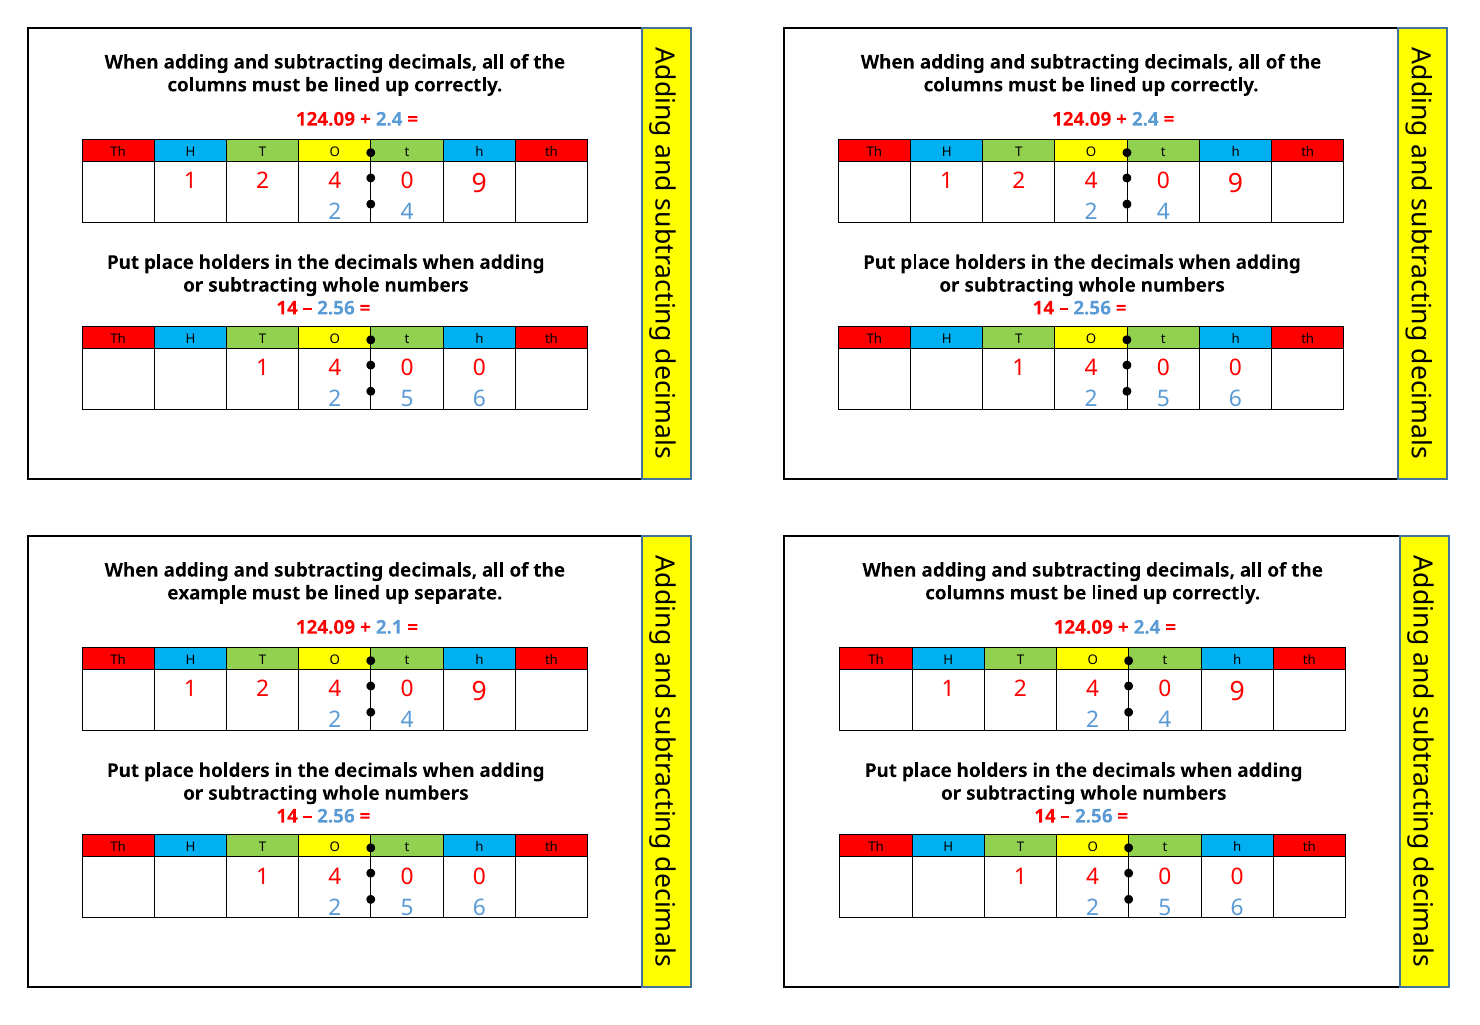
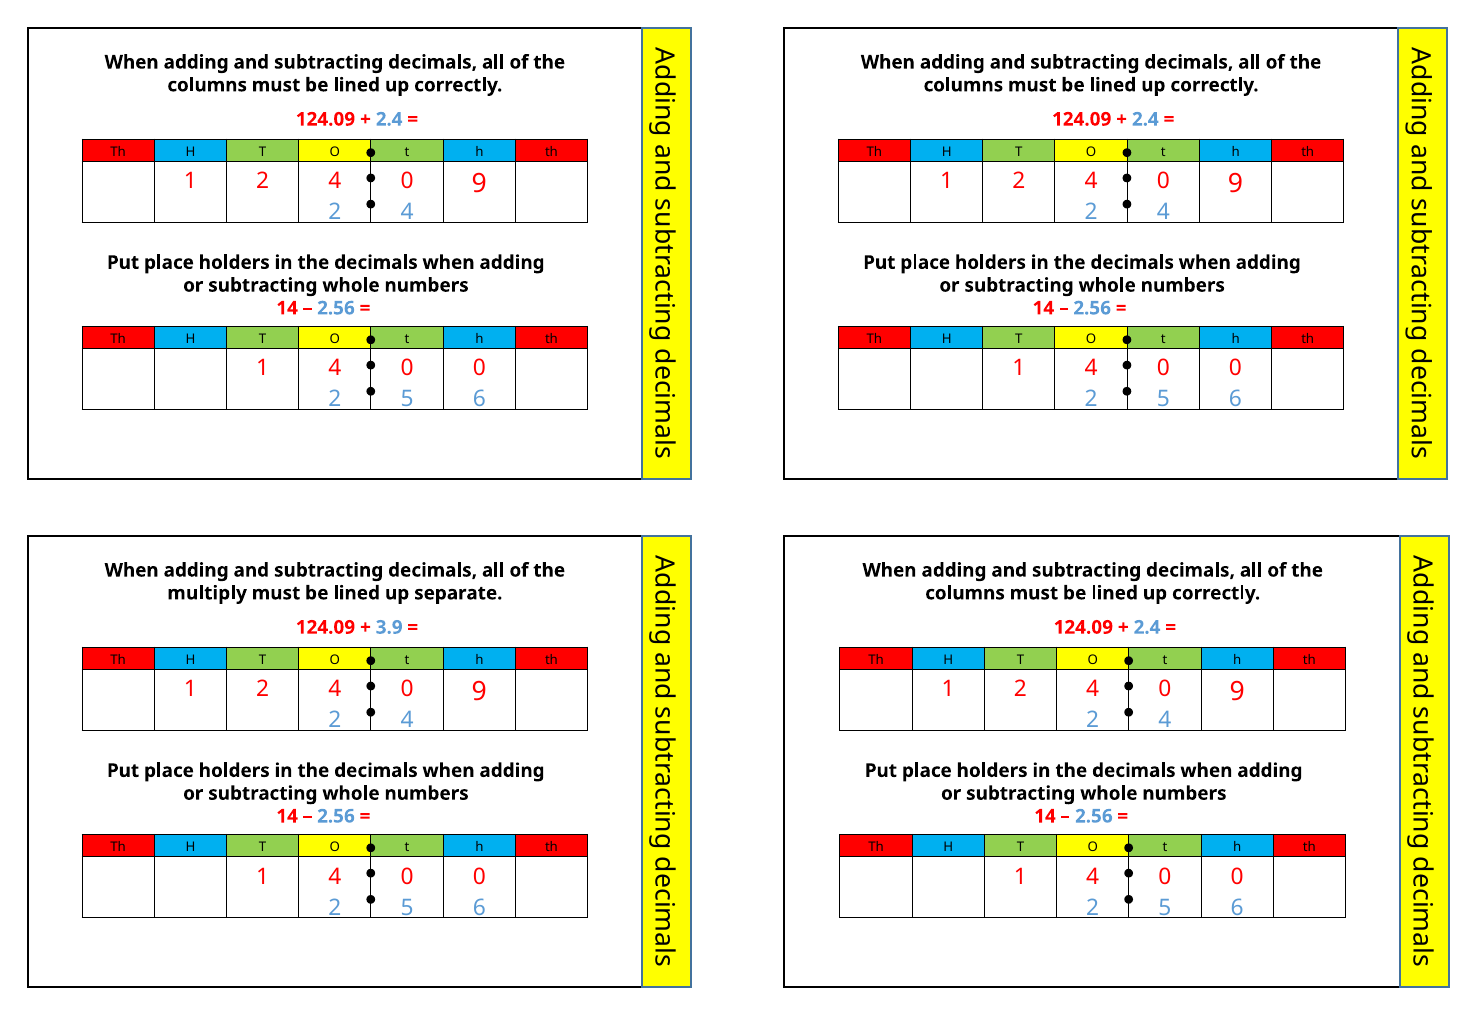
example: example -> multiply (207, 593)
2.1: 2.1 -> 3.9 (389, 627)
